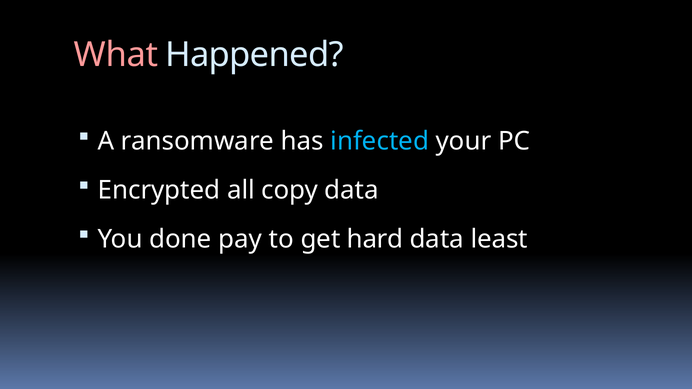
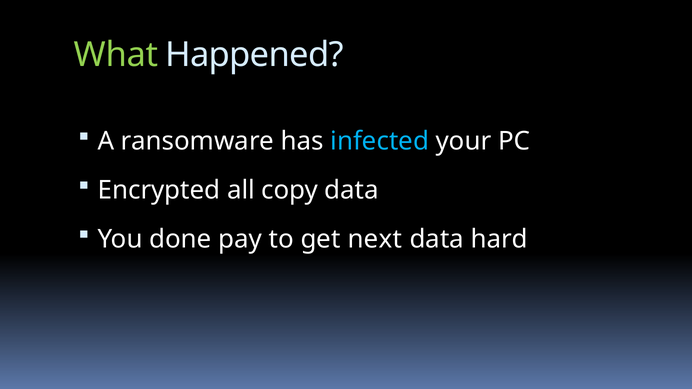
What colour: pink -> light green (116, 55)
hard: hard -> next (375, 239)
least: least -> hard (499, 239)
